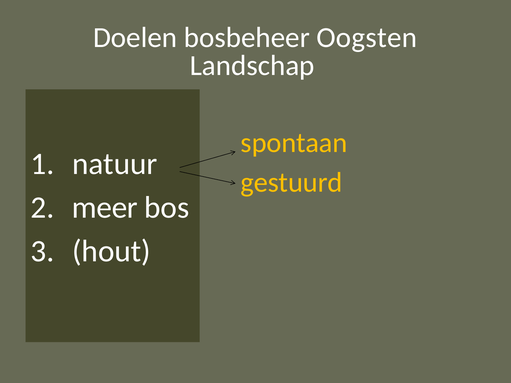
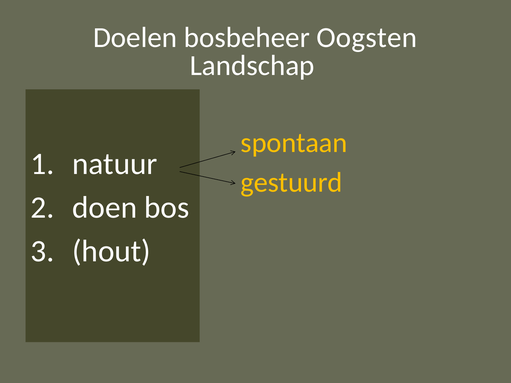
meer: meer -> doen (105, 208)
